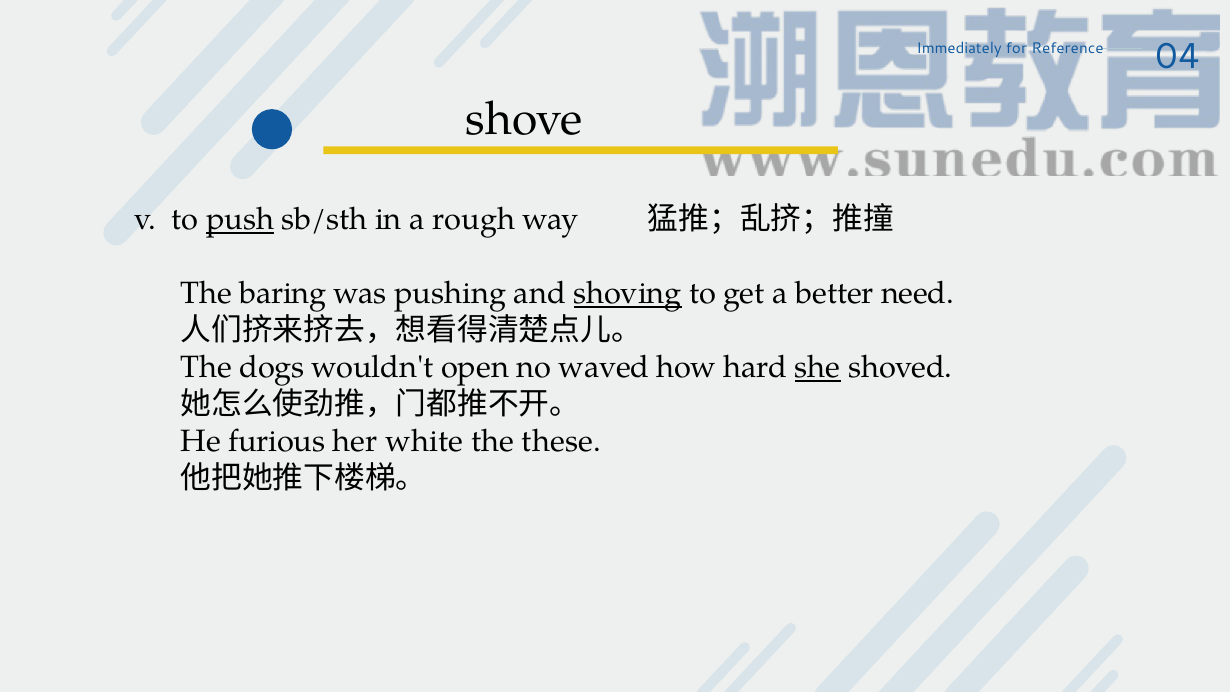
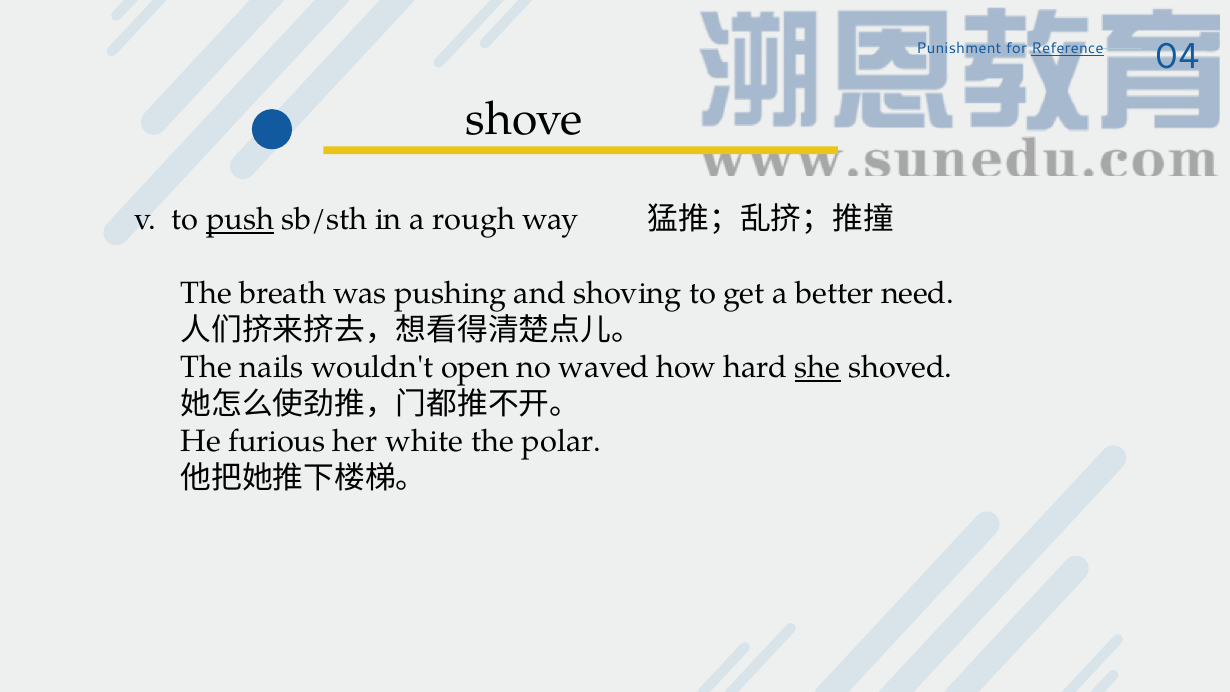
Immediately: Immediately -> Punishment (959, 49)
Reference underline: none -> present (1067, 49)
baring: baring -> breath (283, 294)
shoving underline: present -> none (628, 294)
dogs: dogs -> nails (272, 367)
these: these -> polar (562, 441)
